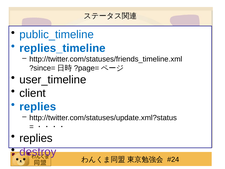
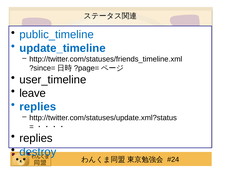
replies_timeline: replies_timeline -> update_timeline (63, 48)
client: client -> leave (33, 93)
destroy colour: purple -> blue (38, 152)
